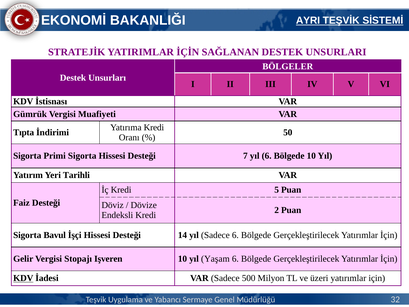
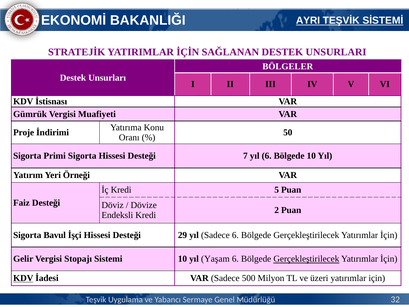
Yatırıma Kredi: Kredi -> Konu (154, 127)
Tıpta: Tıpta -> Proje (24, 132)
Tarihli: Tarihli -> Örneği (76, 175)
14: 14 -> 29 (182, 235)
Işveren: Işveren -> Sistemi (108, 259)
Gerçekleştirilecek underline: none -> present (306, 259)
